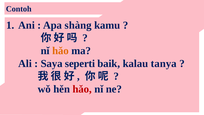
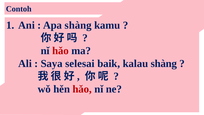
hǎo colour: orange -> red (61, 51)
seperti: seperti -> selesai (80, 63)
kalau tanya: tanya -> shàng (164, 63)
